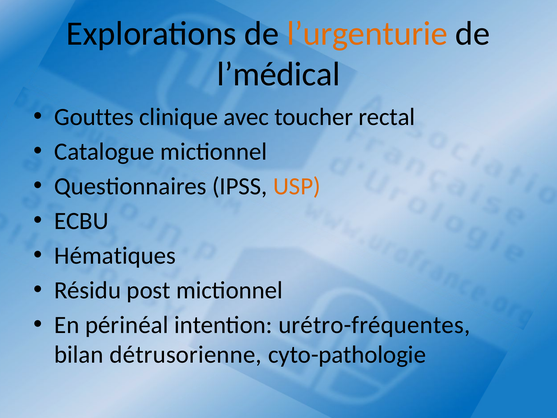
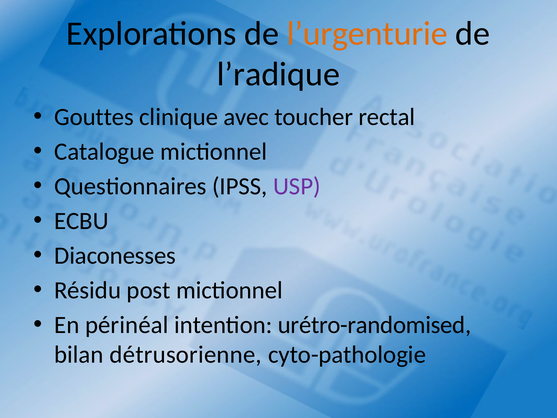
l’médical: l’médical -> l’radique (278, 74)
USP colour: orange -> purple (297, 186)
Hématiques: Hématiques -> Diaconesses (115, 256)
urétro-fréquentes: urétro-fréquentes -> urétro-randomised (375, 325)
